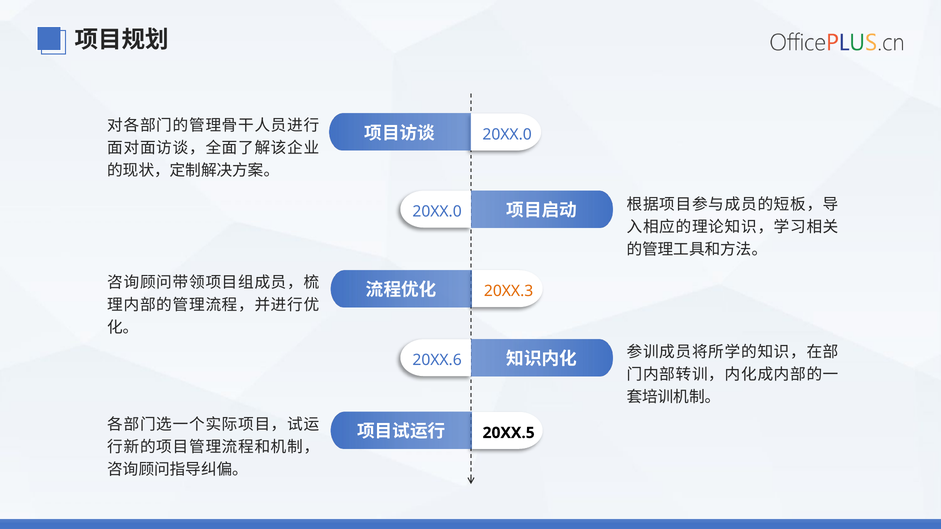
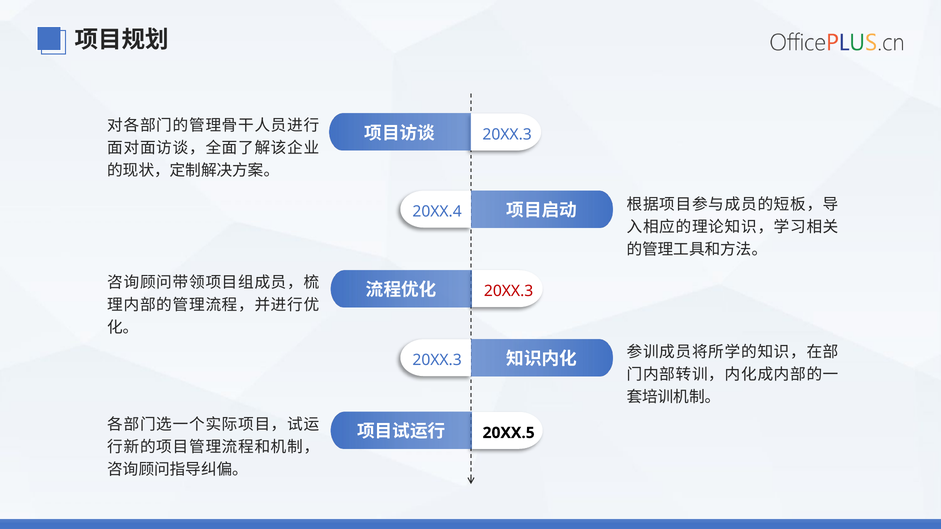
20XX.0: 20XX.0 -> 20XX.3 (507, 135)
20XX.0: 20XX.0 -> 20XX.4 (437, 212)
20XX.3 colour: orange -> red (509, 291)
20XX.6: 20XX.6 -> 20XX.3 (437, 360)
